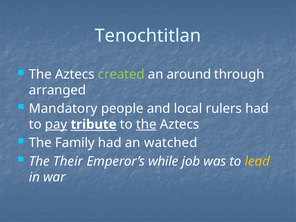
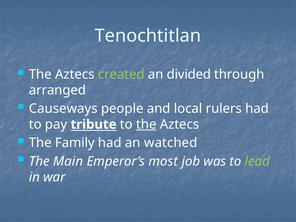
around: around -> divided (189, 74)
Mandatory: Mandatory -> Causeways (63, 109)
pay underline: present -> none (56, 124)
Their: Their -> Main (68, 161)
while: while -> most (163, 161)
lead colour: yellow -> light green (257, 161)
